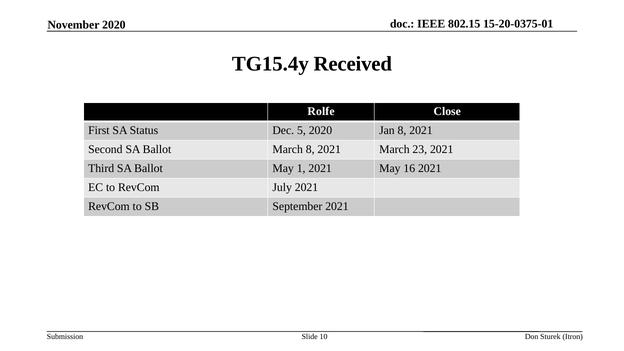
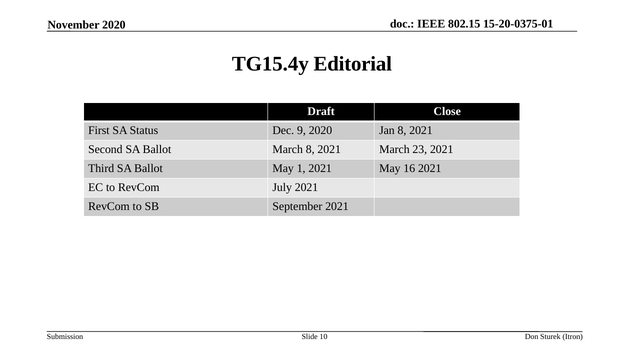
Received: Received -> Editorial (353, 64)
Rolfe: Rolfe -> Draft (321, 111)
5: 5 -> 9 (301, 130)
